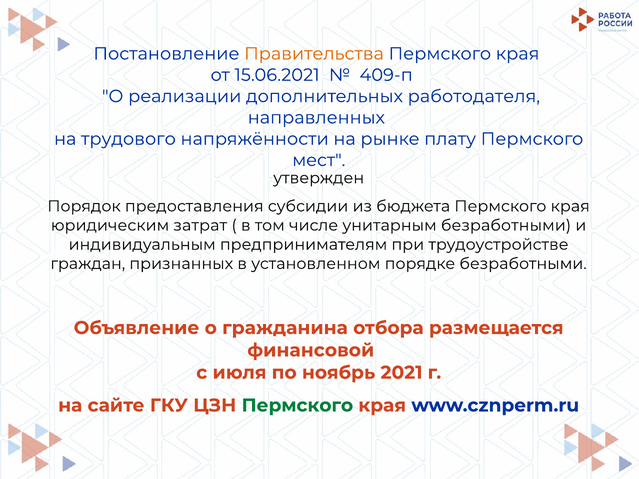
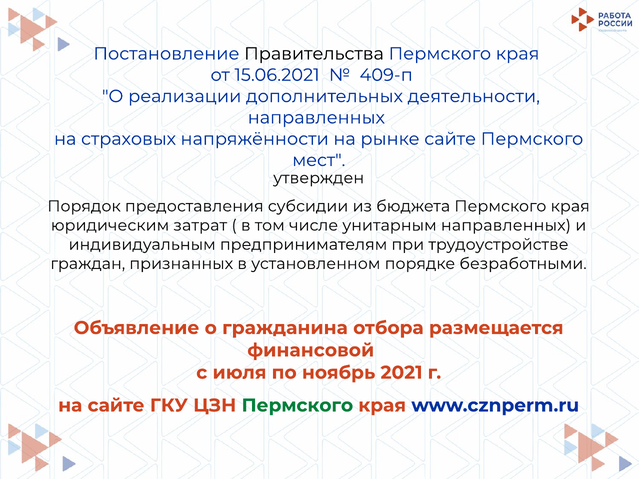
Правительства colour: orange -> black (314, 54)
работодателя: работодателя -> деятельности (474, 96)
трудового: трудового -> страховых (128, 139)
рынке плату: плату -> сайте (450, 139)
унитарным безработными: безработными -> направленных (506, 225)
